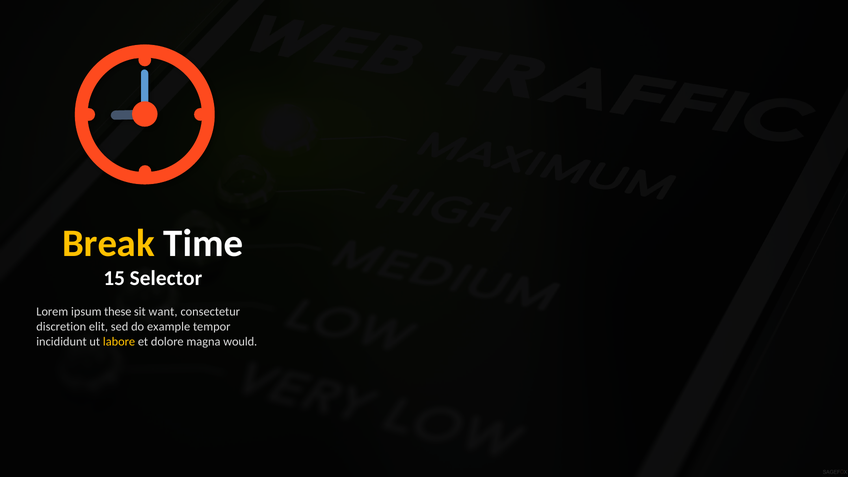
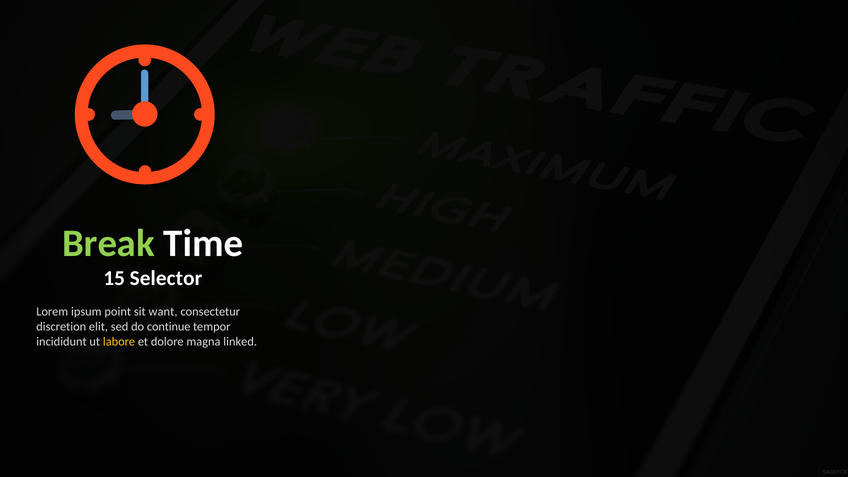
Break colour: yellow -> light green (108, 244)
these: these -> point (118, 312)
example: example -> continue (169, 327)
would: would -> linked (240, 342)
